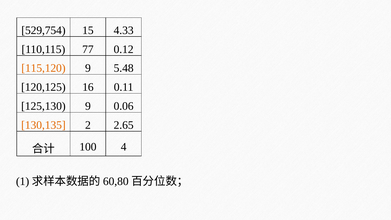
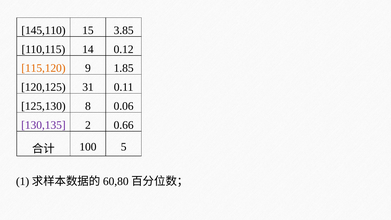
529,754: 529,754 -> 145,110 (43, 30)
4.33: 4.33 -> 3.85 (124, 30)
77: 77 -> 14 (88, 49)
5.48: 5.48 -> 1.85 (124, 68)
16: 16 -> 31 (88, 87)
125,130 9: 9 -> 8 (88, 106)
130,135 colour: orange -> purple (43, 125)
2.65: 2.65 -> 0.66 (124, 125)
4: 4 -> 5 (124, 147)
